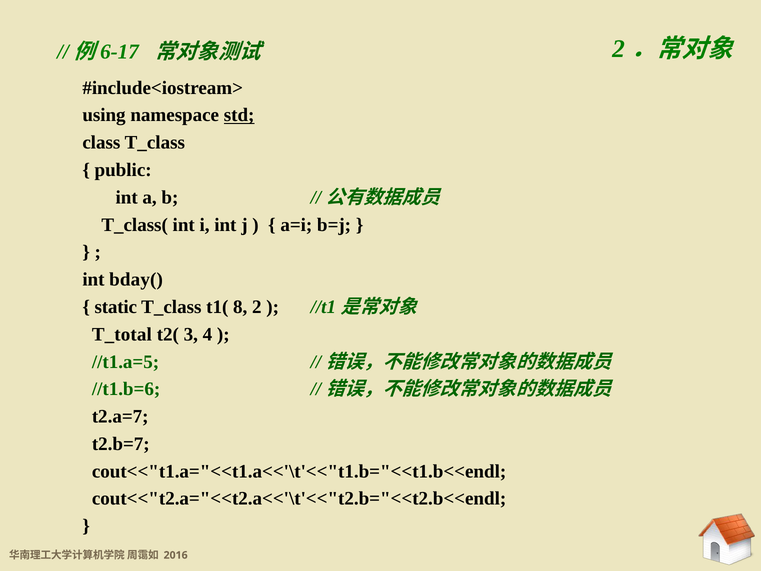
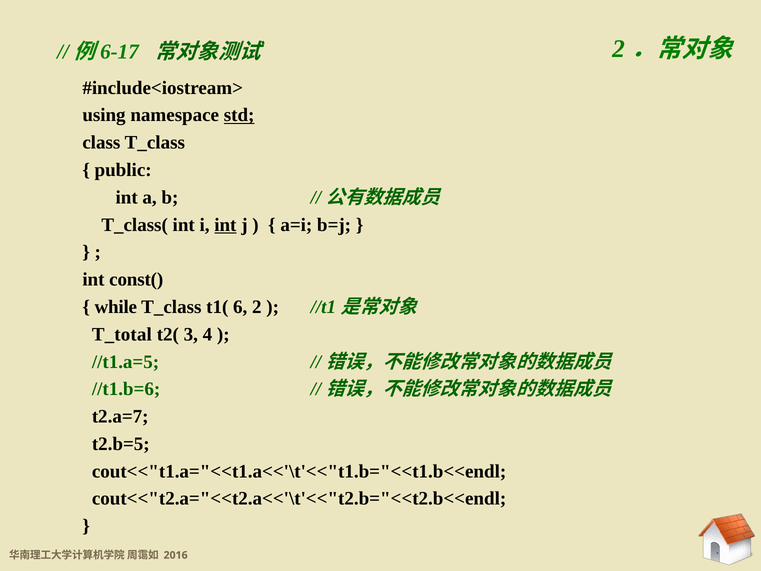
int underline: none -> present (225, 225)
bday(: bday( -> const( (136, 279)
static: static -> while (116, 307)
8: 8 -> 6 (240, 307)
t2.b=7: t2.b=7 -> t2.b=5 (121, 444)
